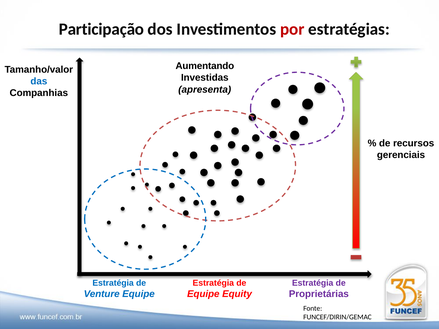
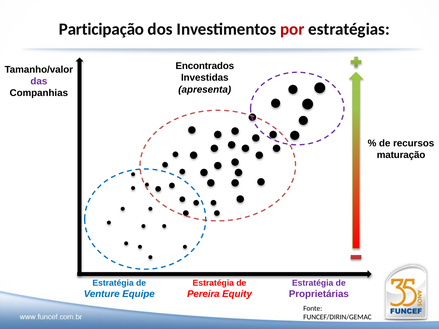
Aumentando: Aumentando -> Encontrados (205, 66)
das colour: blue -> purple (39, 81)
gerenciais: gerenciais -> maturação (401, 155)
Equipe: Equipe -> Pereira (203, 294)
